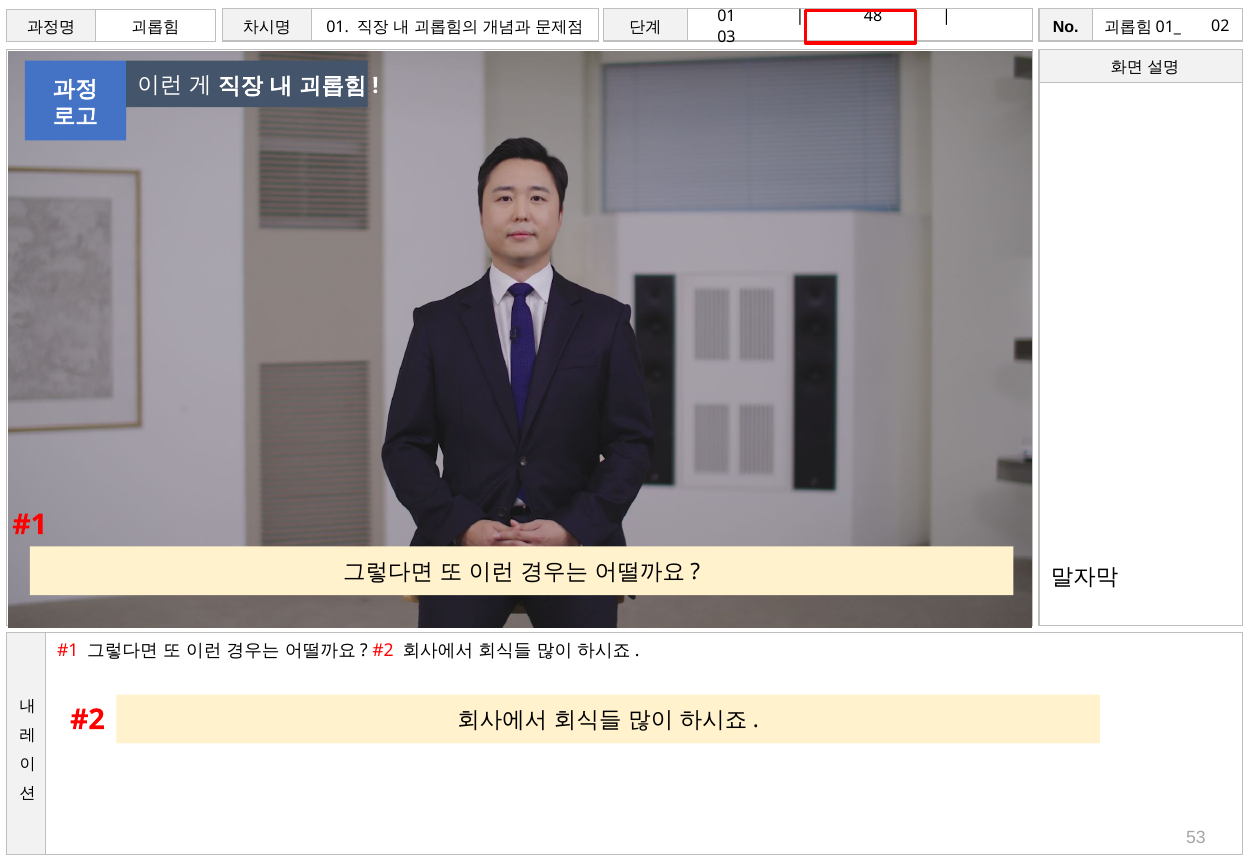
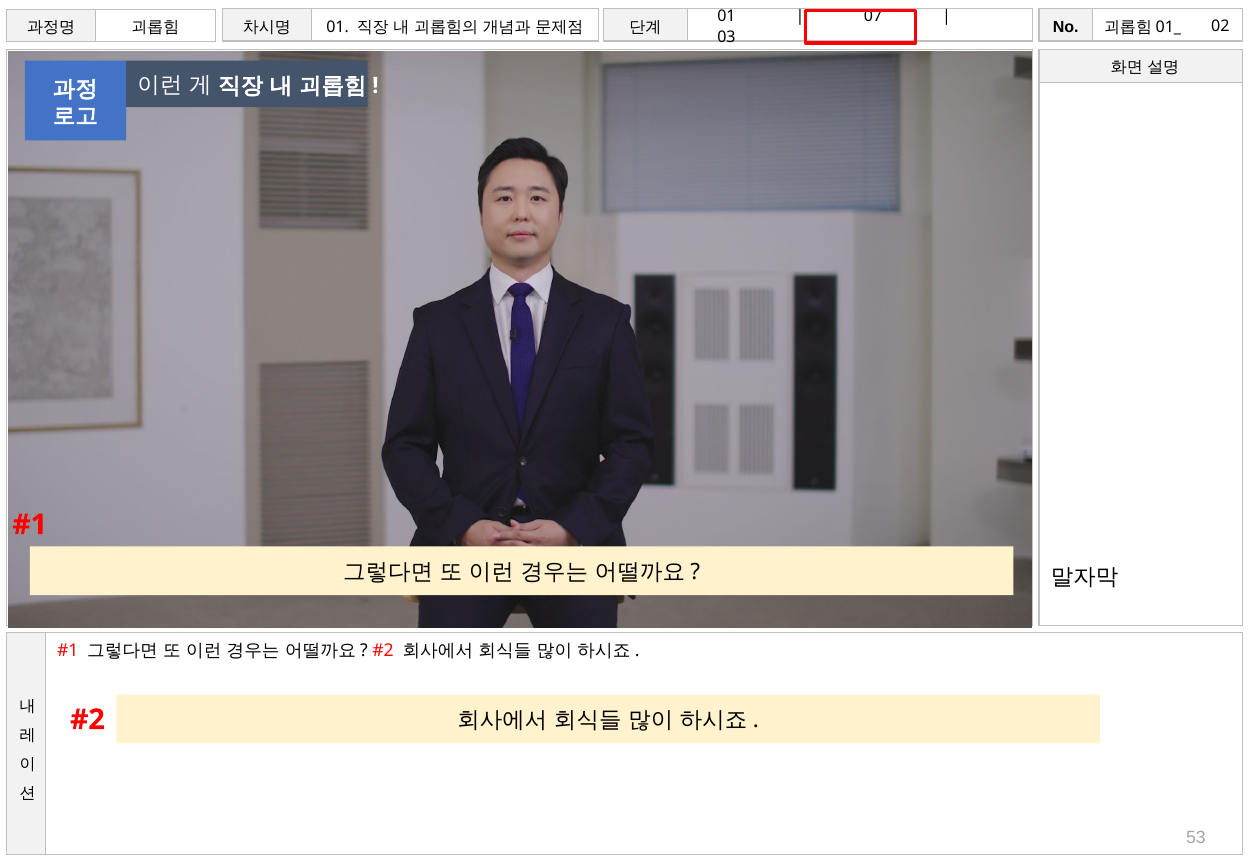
48: 48 -> 07 (873, 16)
